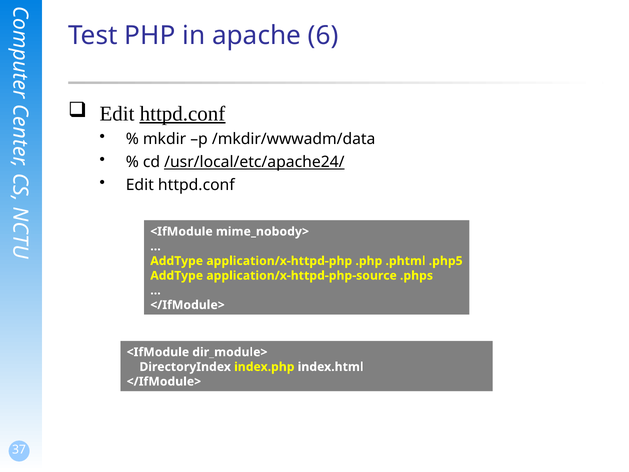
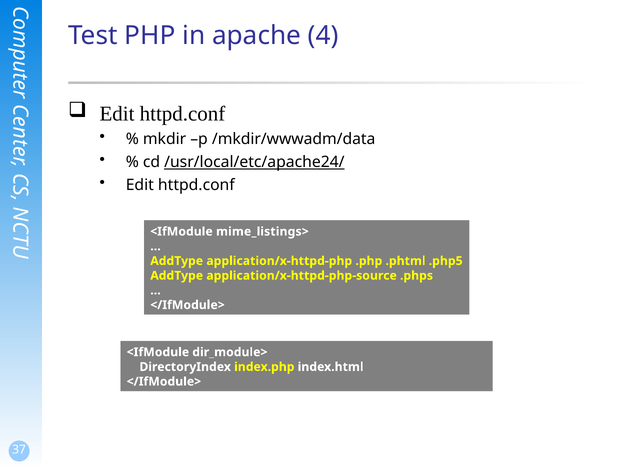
6: 6 -> 4 (323, 35)
httpd.conf underline: present -> none (183, 114)
mime_nobody>: mime_nobody> -> mime_listings> (262, 231)
